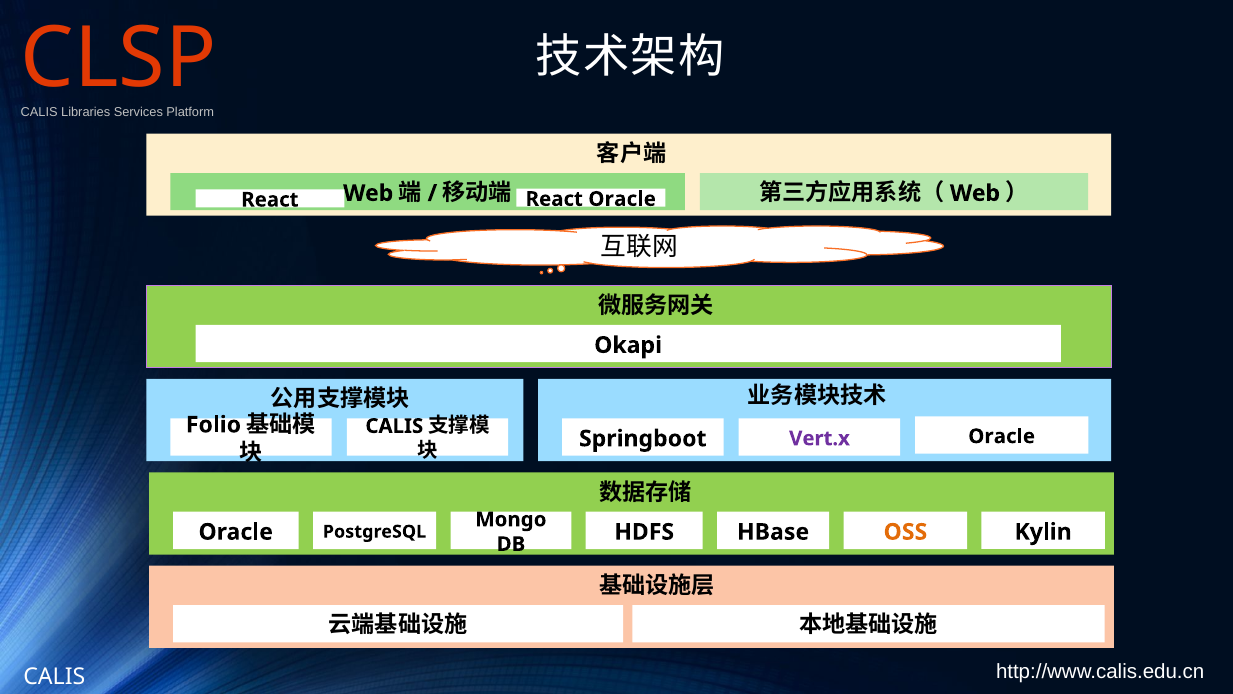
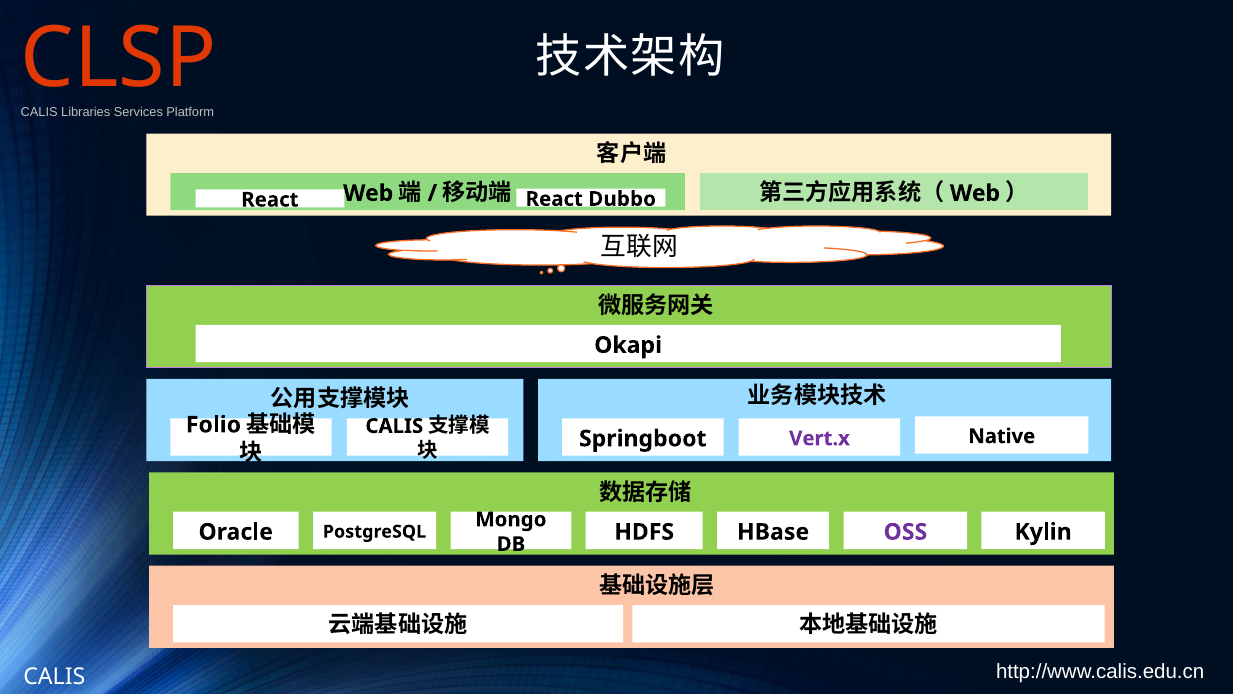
React Oracle: Oracle -> Dubbo (622, 199)
Oracle: Oracle -> Native (1002, 436)
OSS colour: orange -> purple (905, 532)
